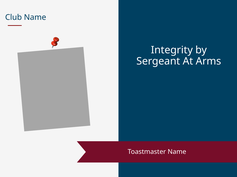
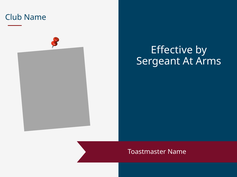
Integrity: Integrity -> Effective (172, 50)
